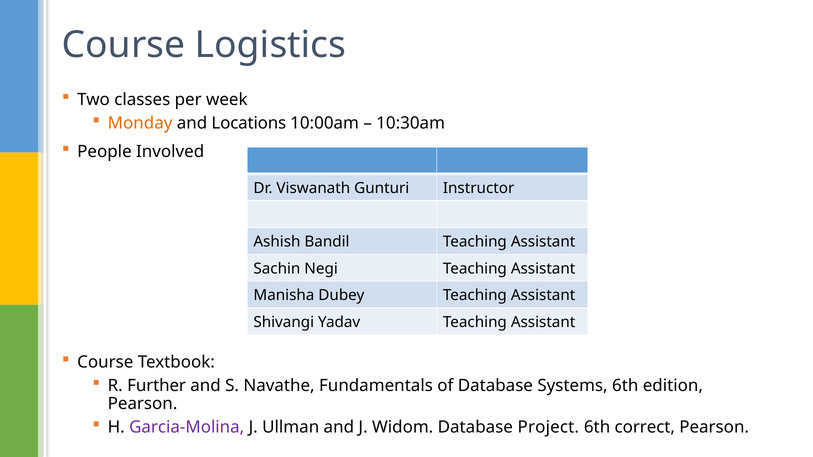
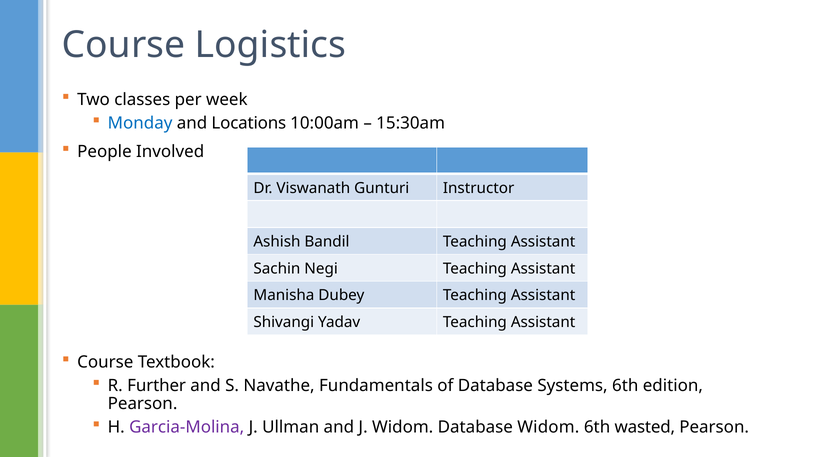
Monday colour: orange -> blue (140, 123)
10:30am: 10:30am -> 15:30am (411, 123)
Database Project: Project -> Widom (548, 427)
correct: correct -> wasted (645, 427)
